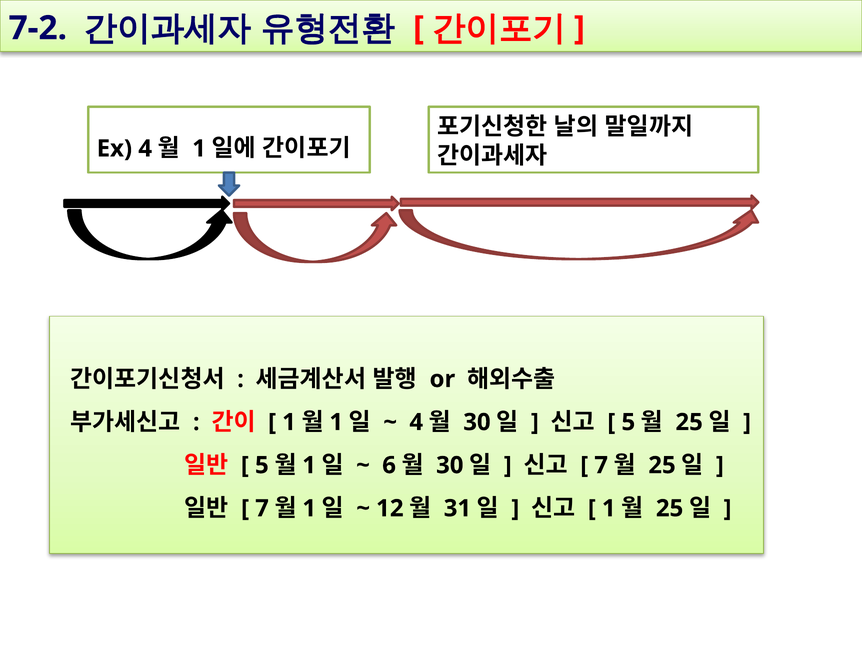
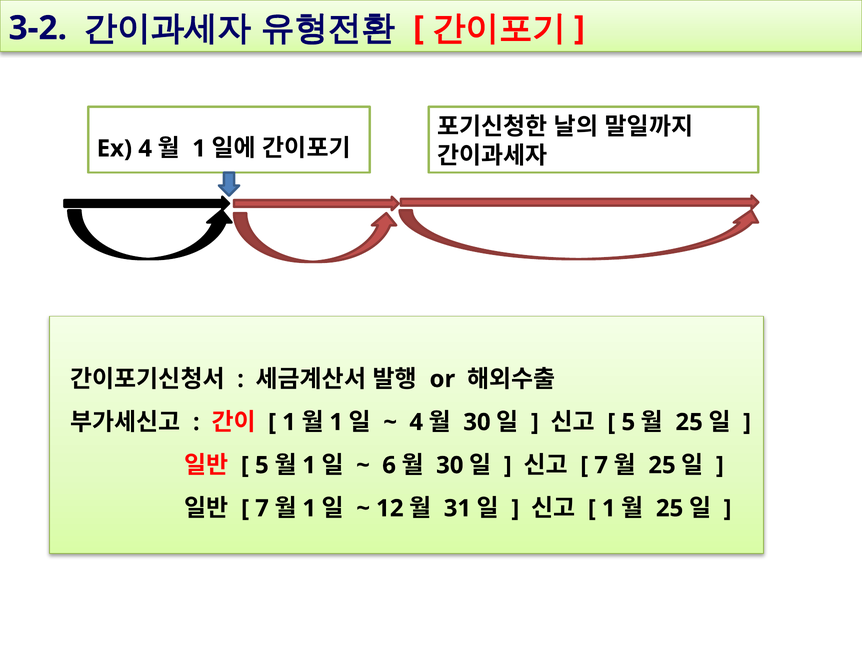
7-2: 7-2 -> 3-2 (38, 28)
